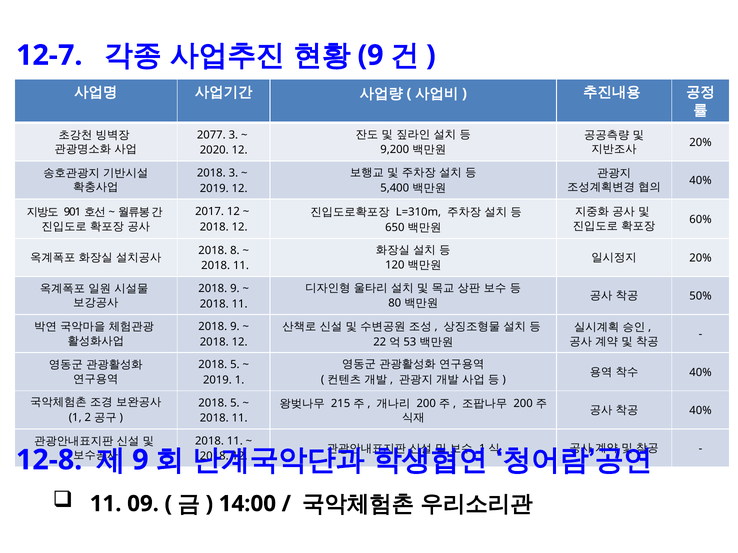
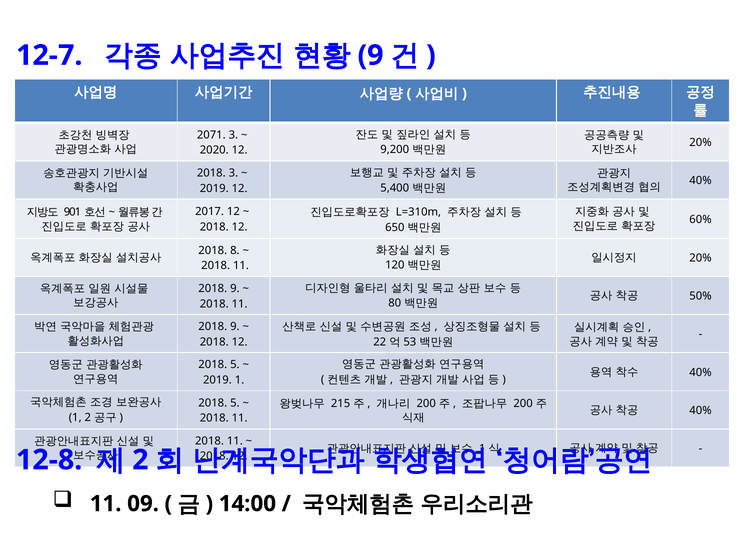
2077: 2077 -> 2071 (211, 135)
9: 9 -> 2 (140, 460)
